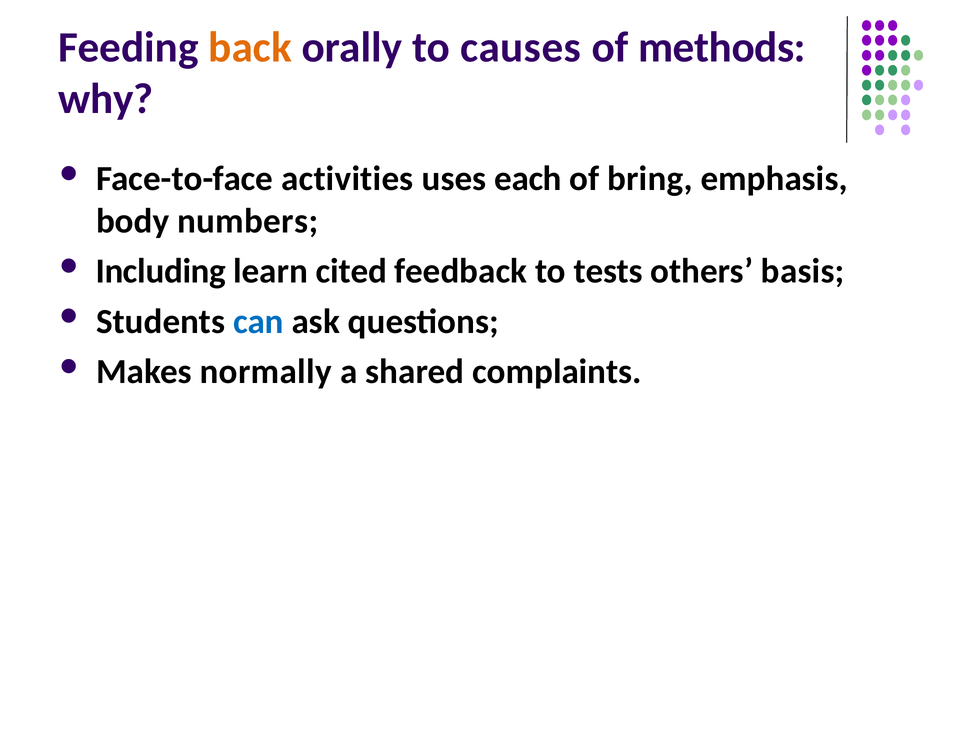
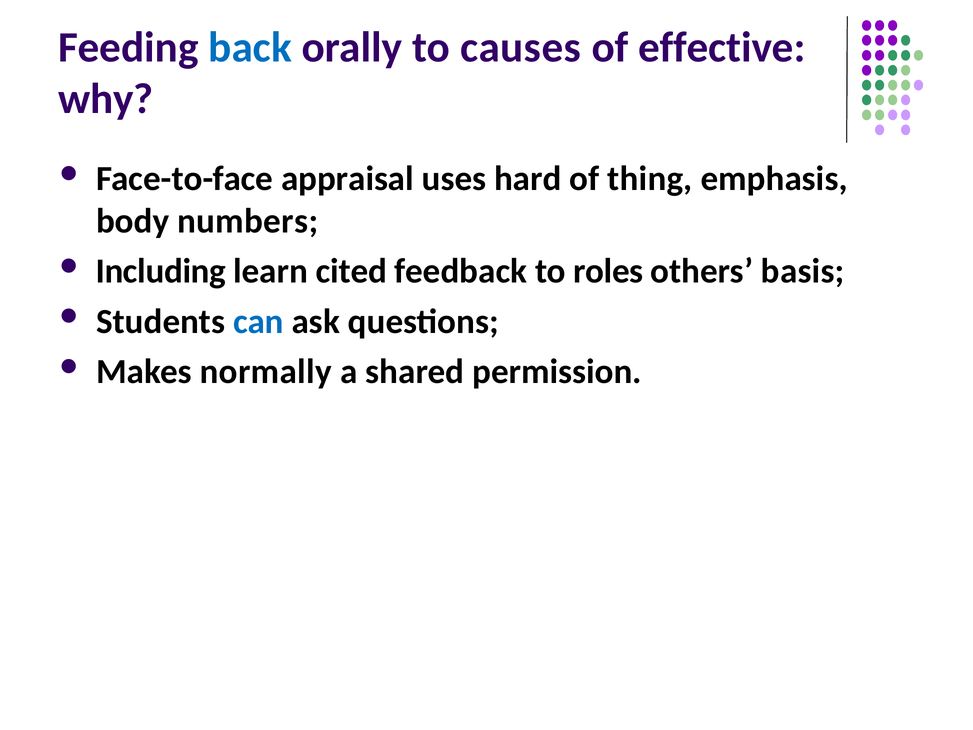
back colour: orange -> blue (250, 47)
methods: methods -> effective (722, 47)
activities: activities -> appraisal (347, 179)
each: each -> hard (528, 179)
bring: bring -> thing (650, 179)
tests: tests -> roles (608, 271)
complaints: complaints -> permission (557, 372)
